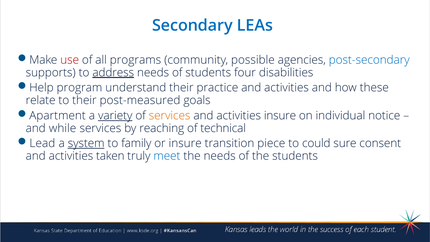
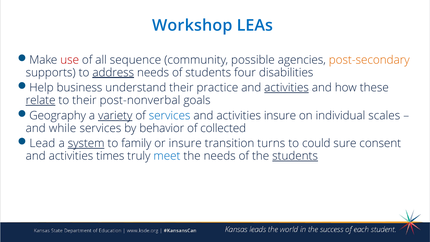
Secondary: Secondary -> Workshop (192, 25)
programs: programs -> sequence (135, 60)
post-secondary colour: blue -> orange (369, 60)
program: program -> business (79, 88)
activities underline: none -> present (287, 88)
relate underline: none -> present (41, 100)
post-measured: post-measured -> post-nonverbal (140, 100)
Apartment: Apartment -> Geography (58, 116)
services colour: orange -> blue (170, 116)
notice: notice -> scales (384, 116)
reaching: reaching -> behavior (162, 128)
technical: technical -> collected (223, 128)
piece: piece -> turns (271, 143)
taken: taken -> times (110, 156)
students underline: none -> present (295, 156)
